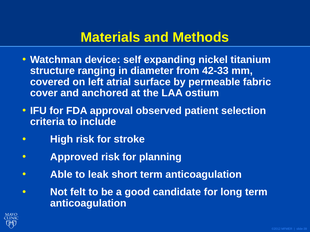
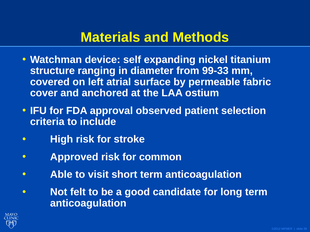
42-33: 42-33 -> 99-33 (215, 71)
planning: planning -> common (160, 157)
leak: leak -> visit (98, 175)
